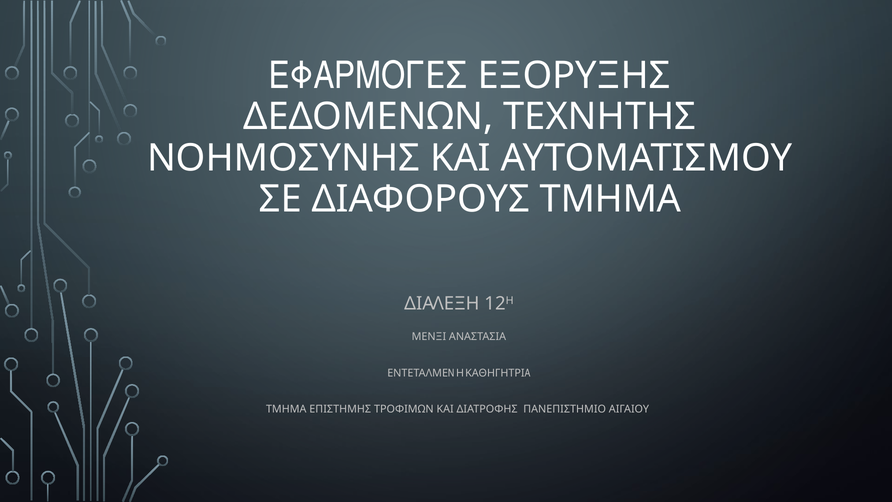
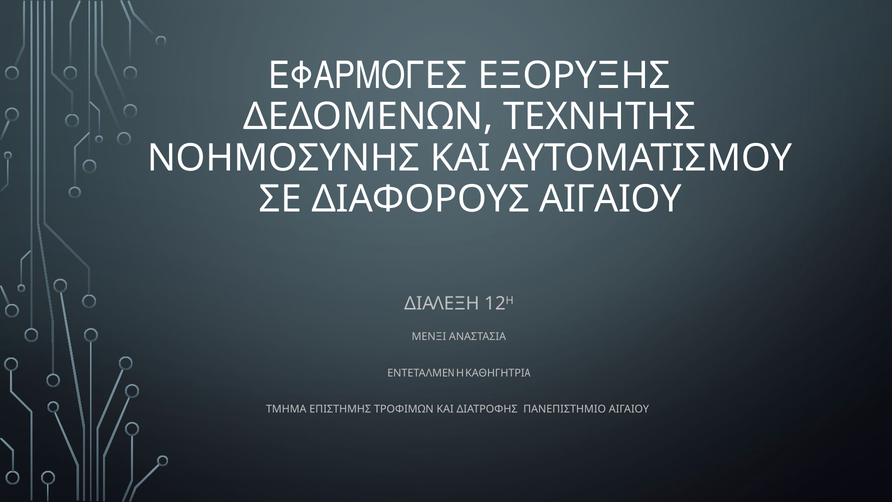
ΔΙΑΦΟΡΟΥΣ ΤΜΗΜΑ: ΤΜΗΜΑ -> ΑΙΓΑΙΟΥ (610, 199)
